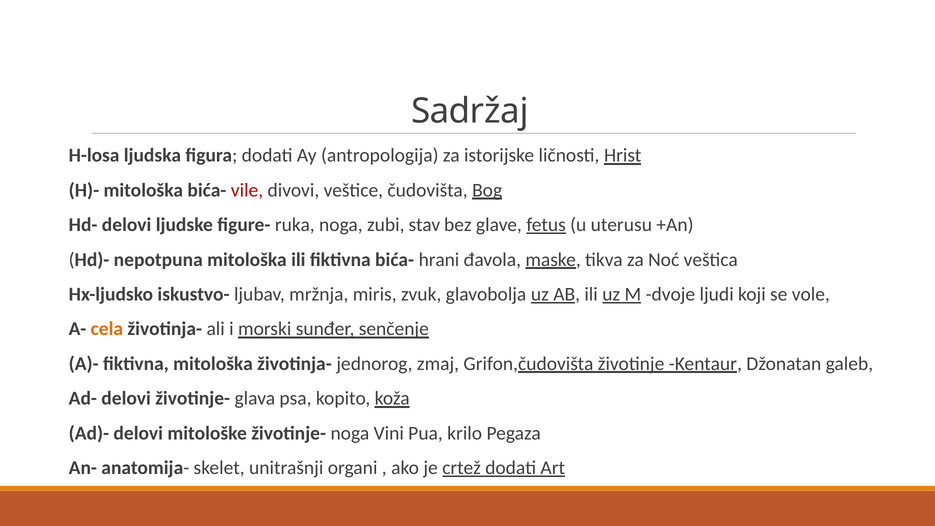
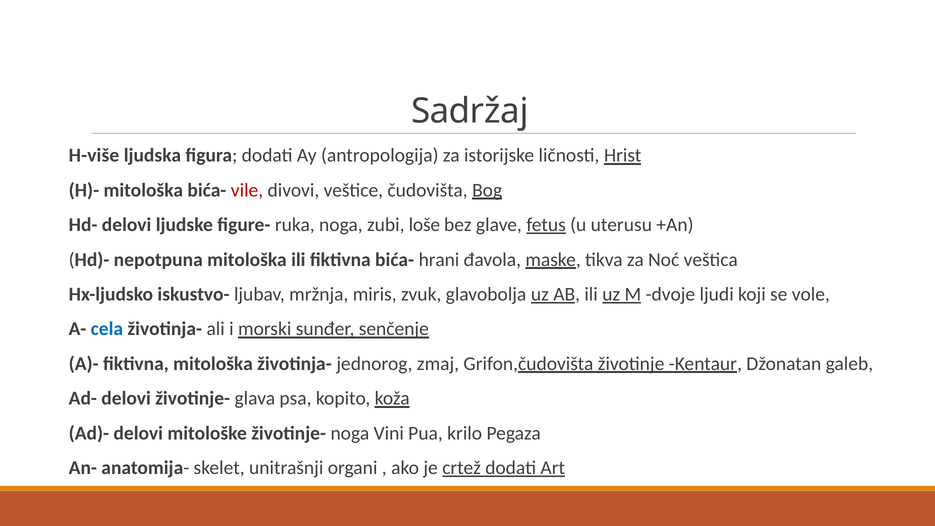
H-losa: H-losa -> H-više (94, 155)
stav: stav -> loše (424, 225)
cela colour: orange -> blue (107, 329)
